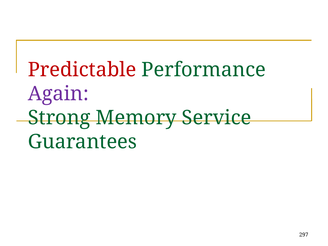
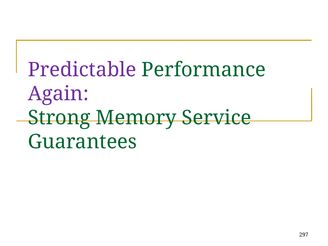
Predictable colour: red -> purple (82, 70)
